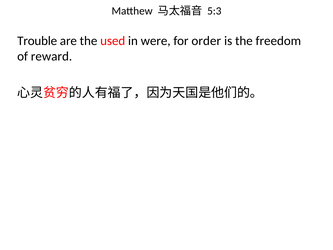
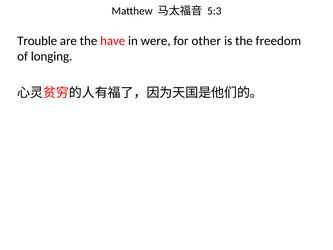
used: used -> have (113, 41)
order: order -> other (206, 41)
reward: reward -> longing (52, 56)
